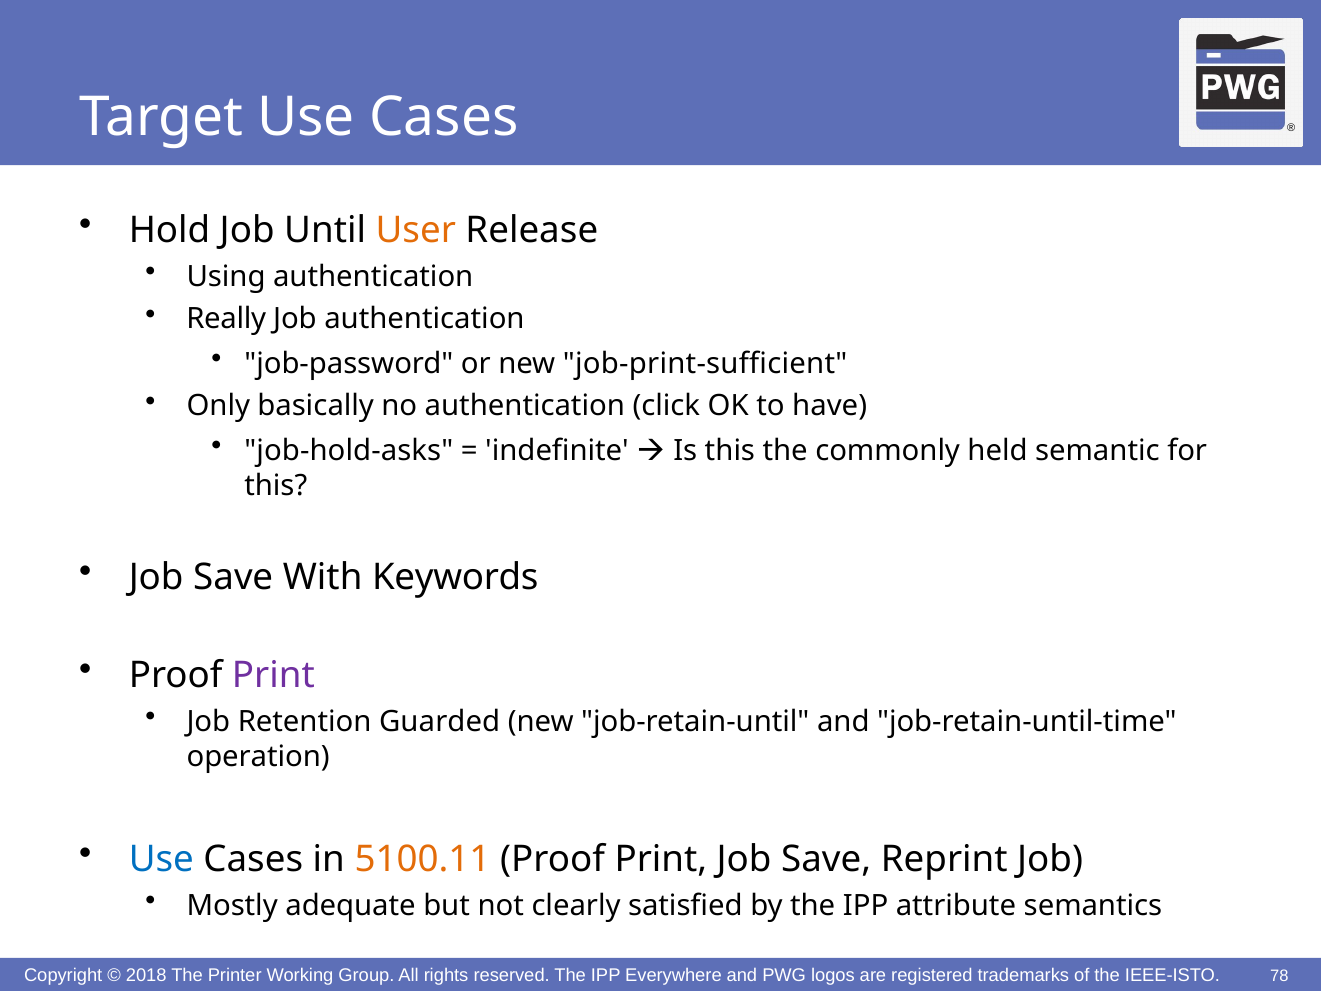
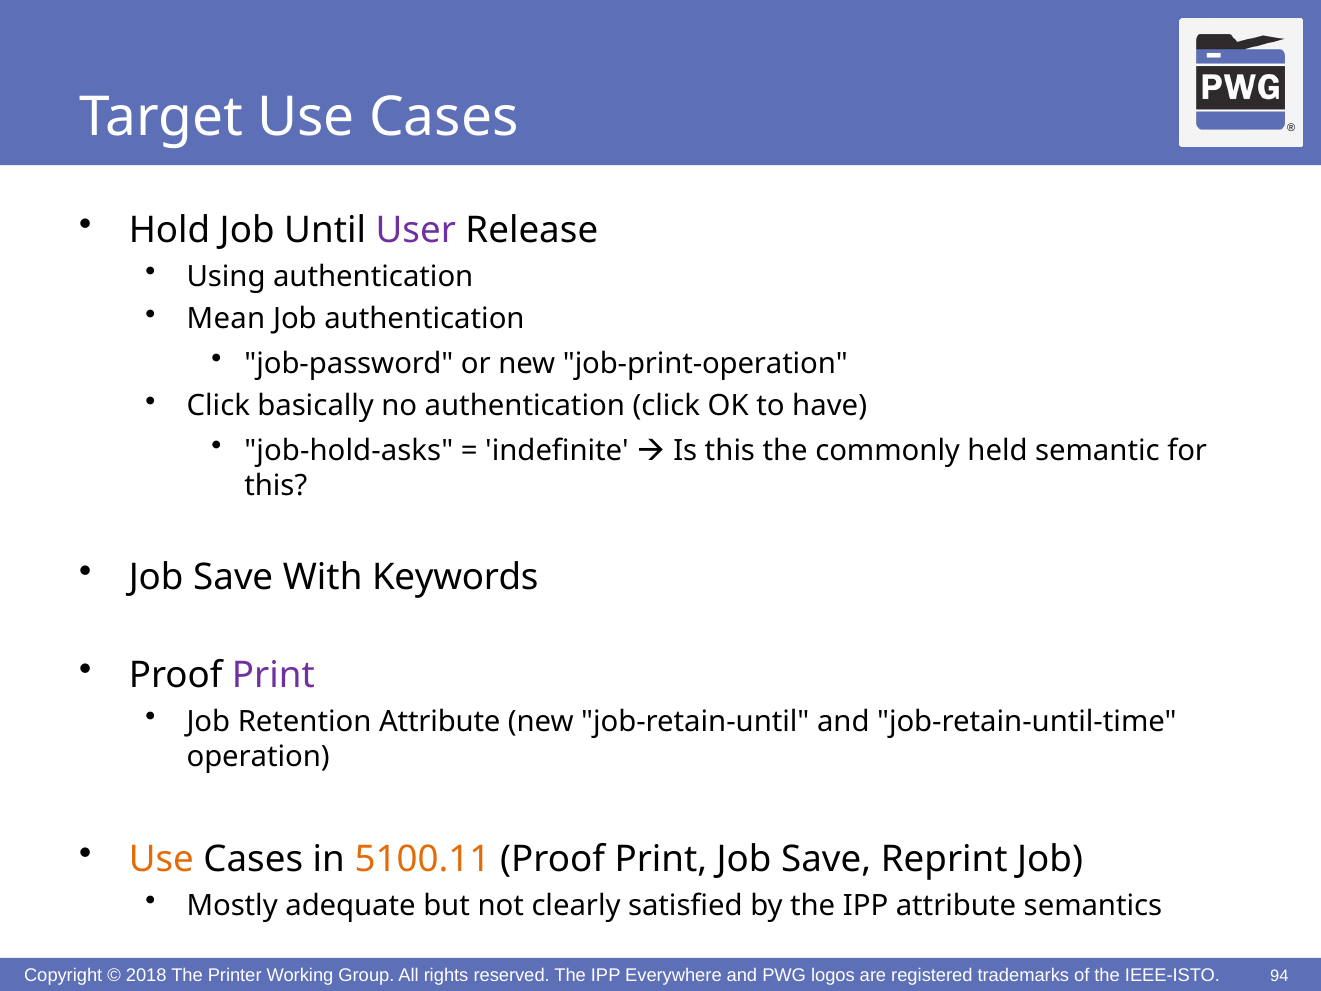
User colour: orange -> purple (416, 230)
Really: Really -> Mean (226, 319)
job-print-sufficient: job-print-sufficient -> job-print-operation (705, 363)
Only: Only -> Click (218, 406)
Retention Guarded: Guarded -> Attribute (440, 721)
Use colour: blue -> orange (161, 859)
78: 78 -> 94 (1279, 975)
